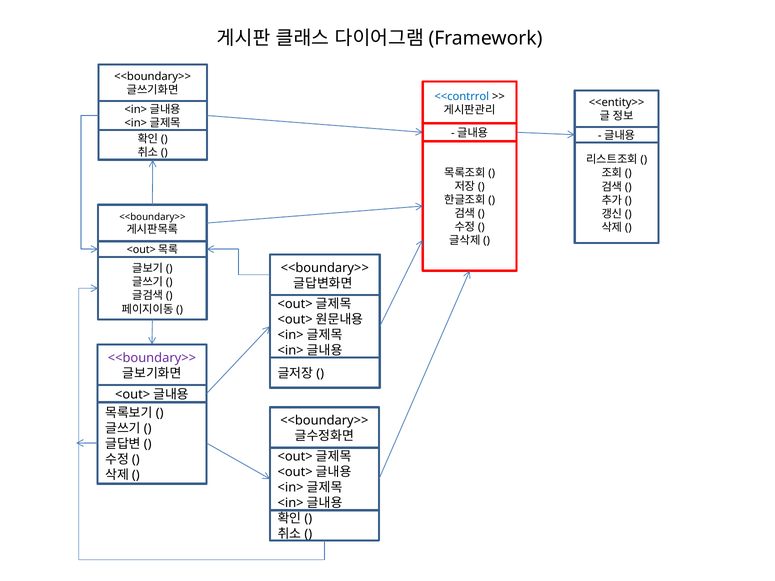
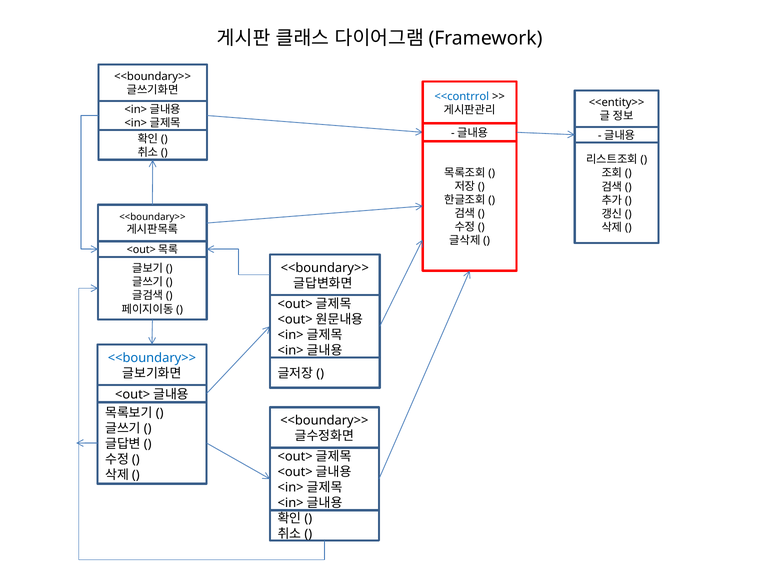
<<boundary>> colour: purple -> blue (152, 358)
